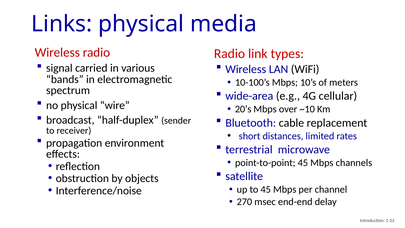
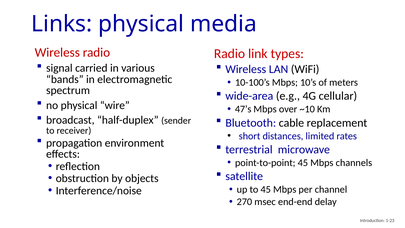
20’s: 20’s -> 47’s (243, 109)
